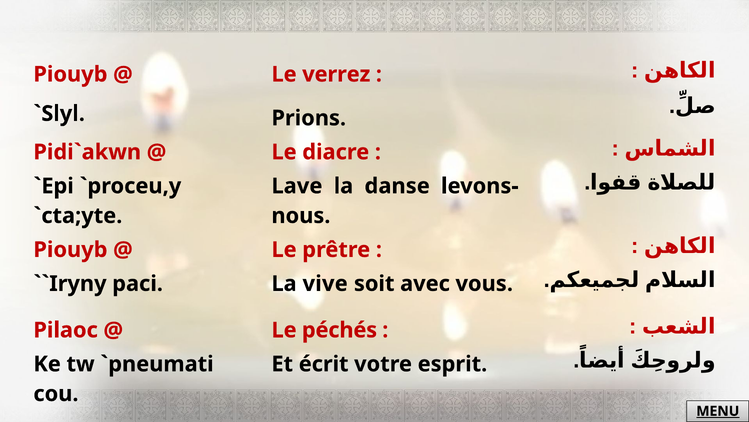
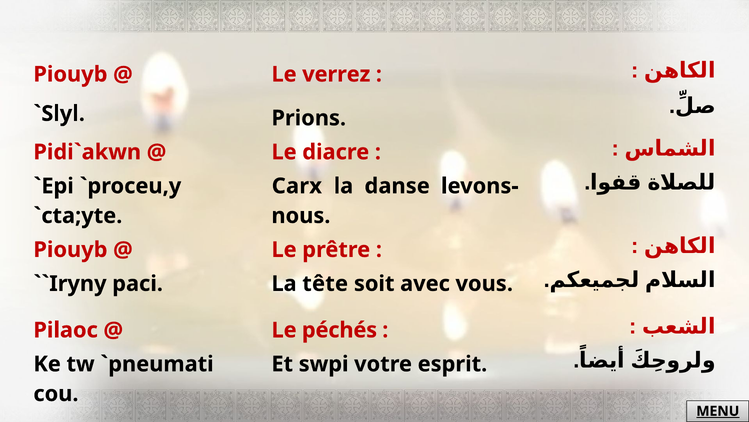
Lave: Lave -> Carx (297, 186)
vive: vive -> tête (325, 283)
écrit: écrit -> swpi (324, 364)
